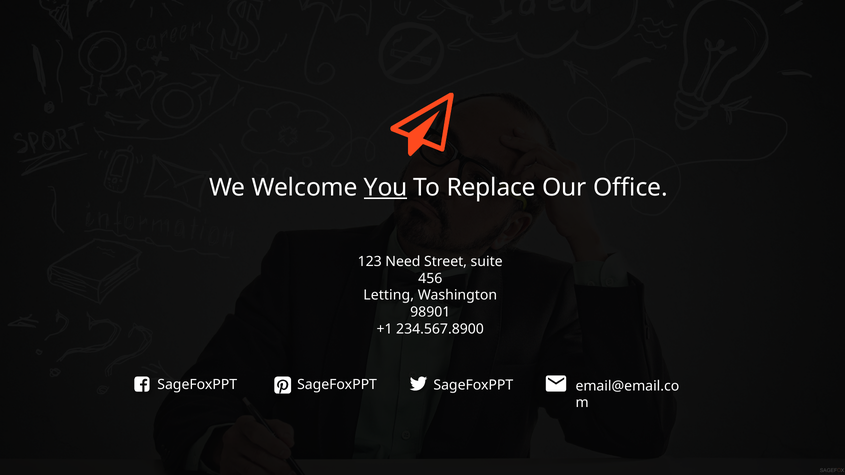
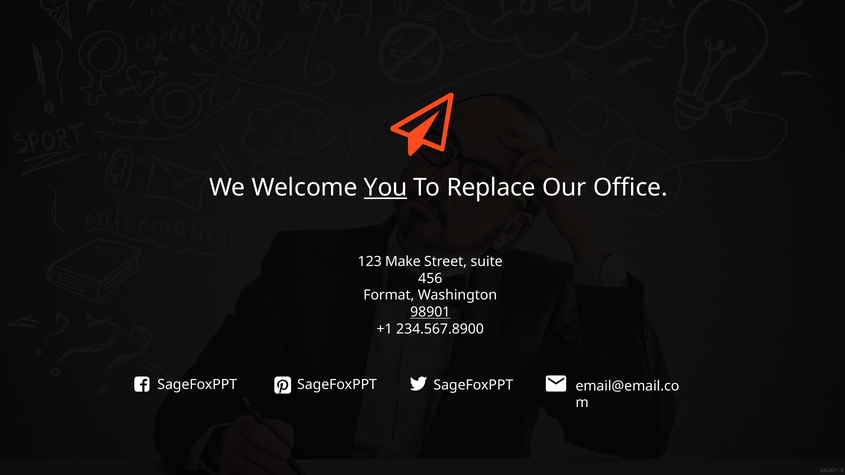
Need: Need -> Make (403, 262)
Letting: Letting -> Format (389, 295)
98901 underline: none -> present (430, 312)
